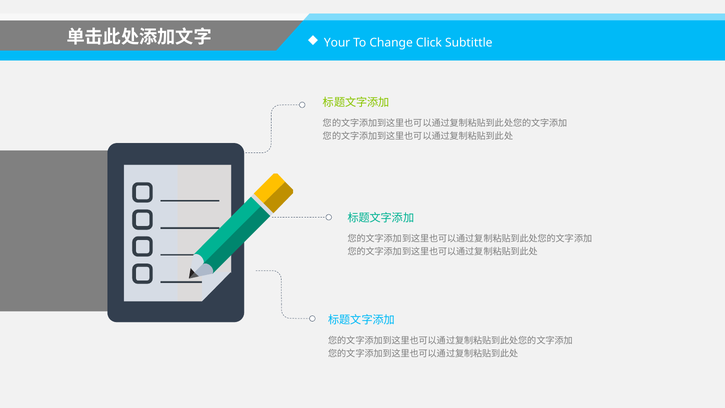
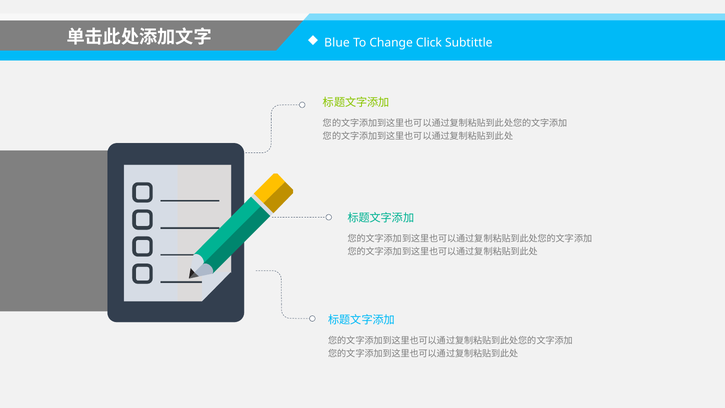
Your: Your -> Blue (337, 43)
